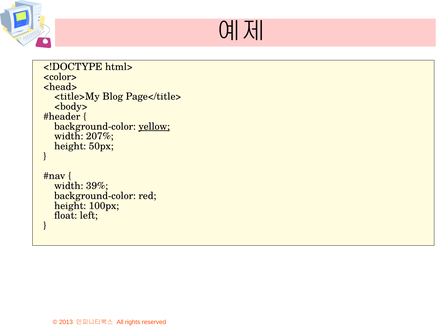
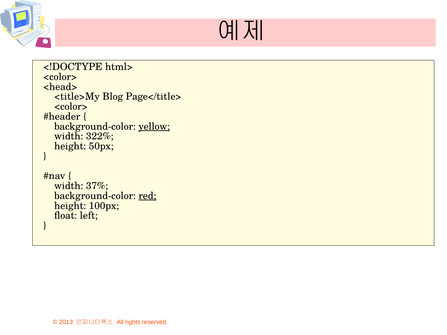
<body>: <body> -> <color> (71, 107)
207%: 207% -> 322% (100, 136)
39%: 39% -> 37% (97, 186)
red underline: none -> present (147, 196)
